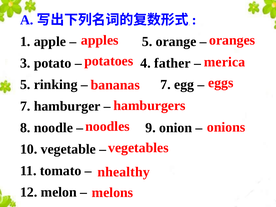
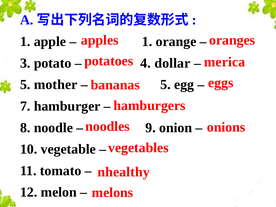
5: 5 -> 1 (147, 42)
father: father -> dollar (172, 63)
rinking: rinking -> mother (56, 85)
7: 7 -> 5 (166, 85)
